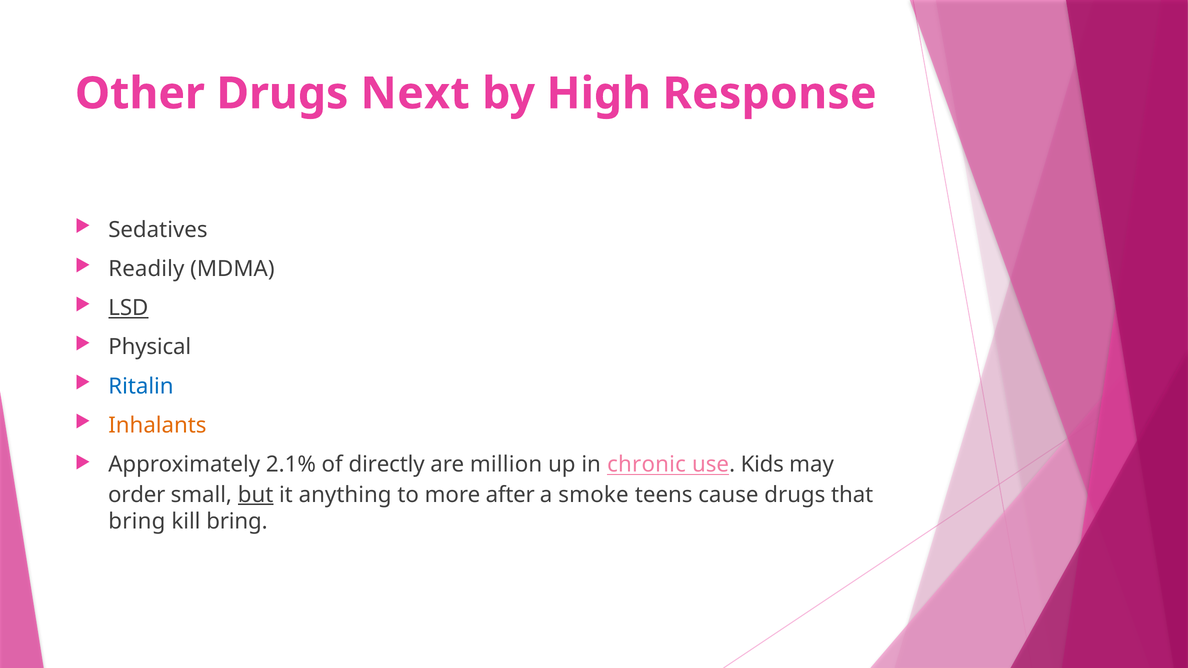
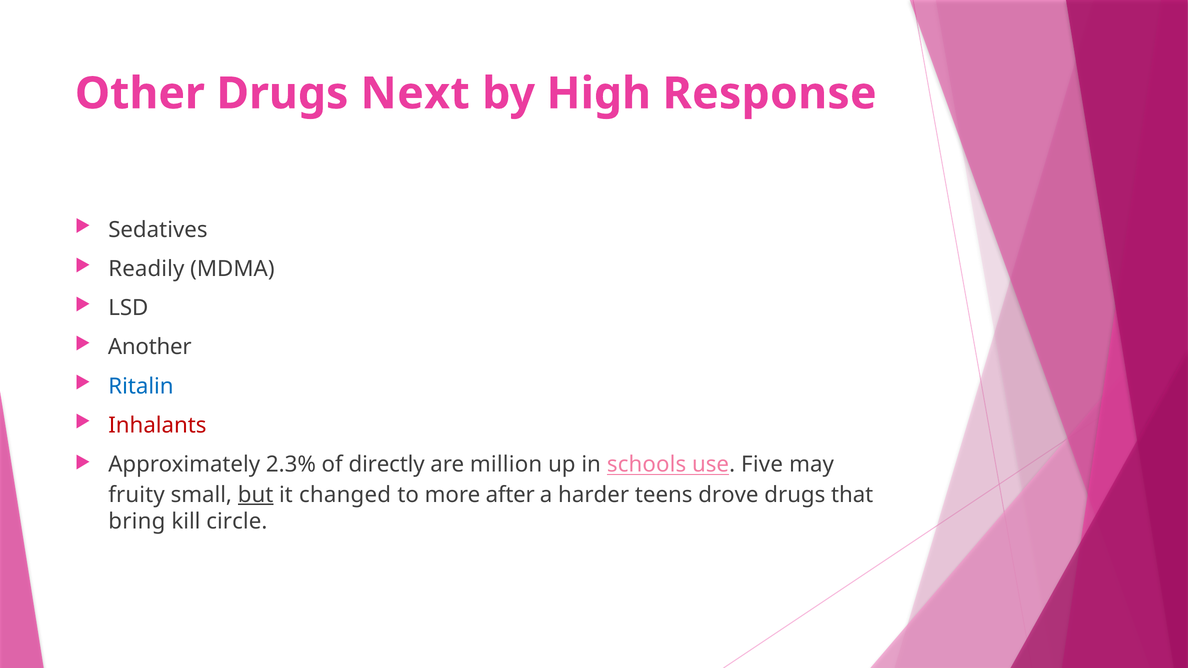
LSD underline: present -> none (128, 308)
Physical: Physical -> Another (150, 347)
Inhalants colour: orange -> red (157, 425)
2.1%: 2.1% -> 2.3% (291, 465)
chronic: chronic -> schools (647, 465)
Kids: Kids -> Five (762, 465)
order: order -> fruity (137, 495)
anything: anything -> changed (345, 495)
smoke: smoke -> harder (594, 495)
cause: cause -> drove (728, 495)
kill bring: bring -> circle (237, 522)
